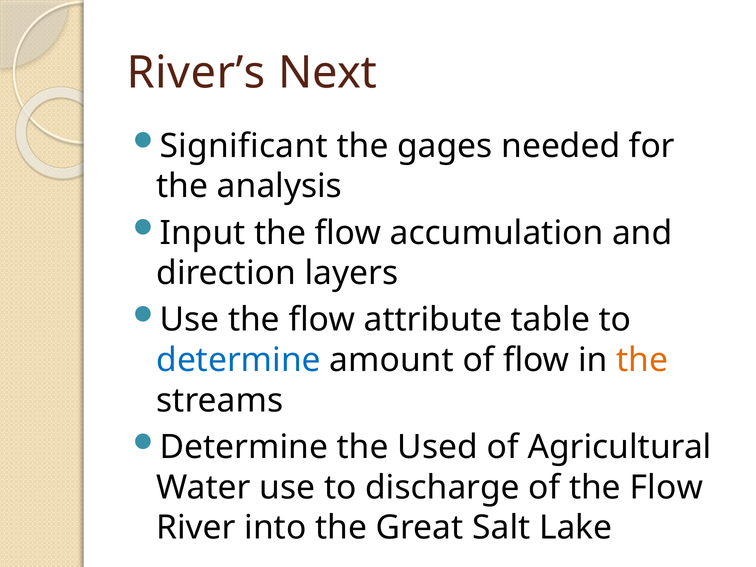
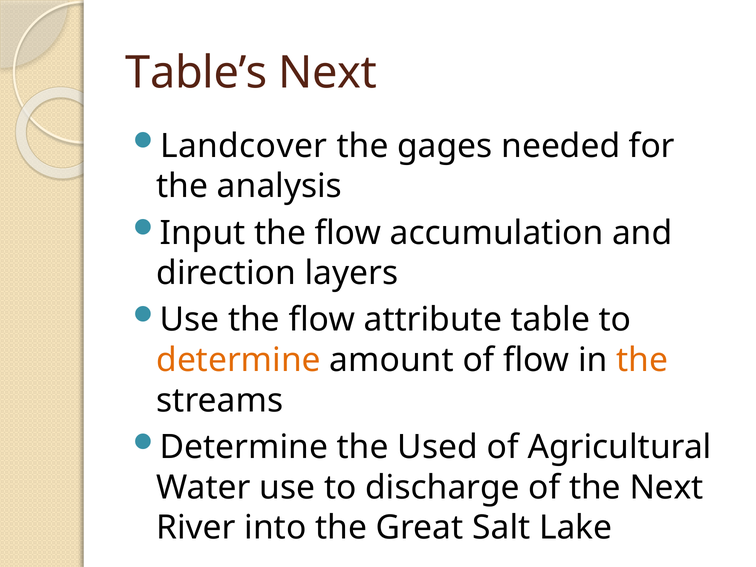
River’s: River’s -> Table’s (197, 73)
Significant: Significant -> Landcover (244, 146)
determine colour: blue -> orange (239, 360)
of the Flow: Flow -> Next (666, 488)
